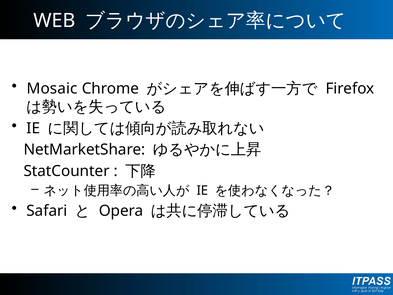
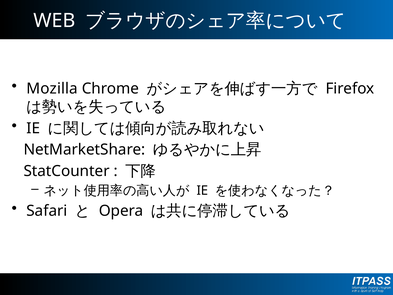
Mosaic: Mosaic -> Mozilla (52, 88)
